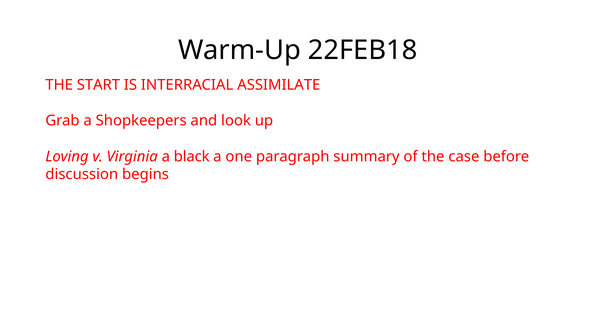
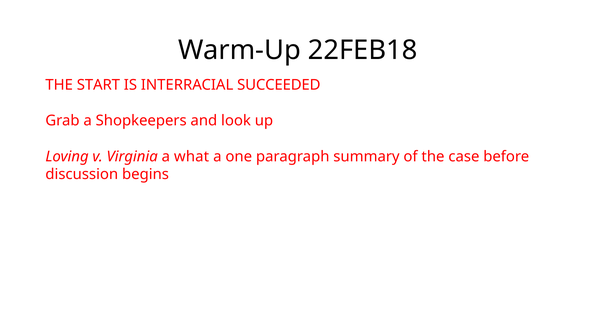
ASSIMILATE: ASSIMILATE -> SUCCEEDED (279, 85)
black: black -> what (192, 157)
